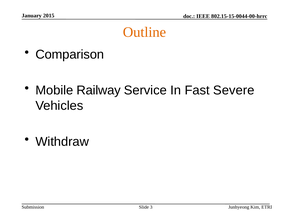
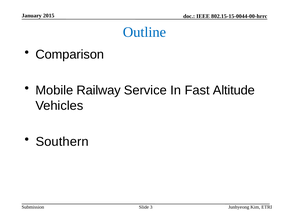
Outline colour: orange -> blue (144, 32)
Severe: Severe -> Altitude (234, 91)
Withdraw: Withdraw -> Southern (62, 142)
